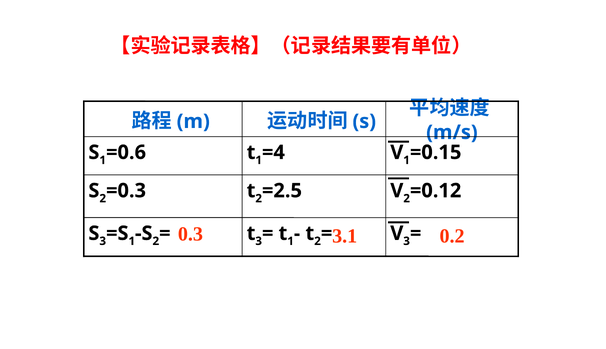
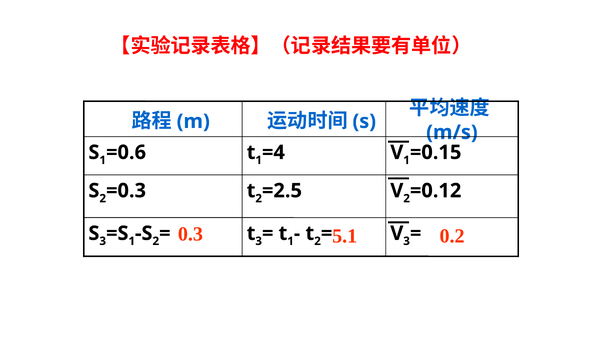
3.1: 3.1 -> 5.1 (345, 236)
